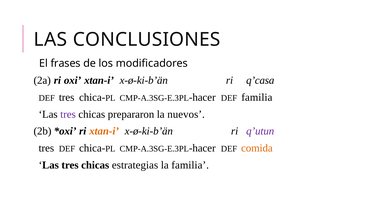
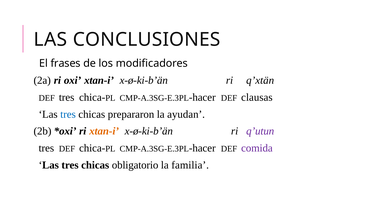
q’casa: q’casa -> q’xtän (260, 80)
DEF familia: familia -> clausas (257, 97)
tres colour: purple -> blue (68, 114)
nuevos: nuevos -> ayudan (186, 114)
comida colour: orange -> purple (257, 148)
estrategias: estrategias -> obligatorio (135, 165)
